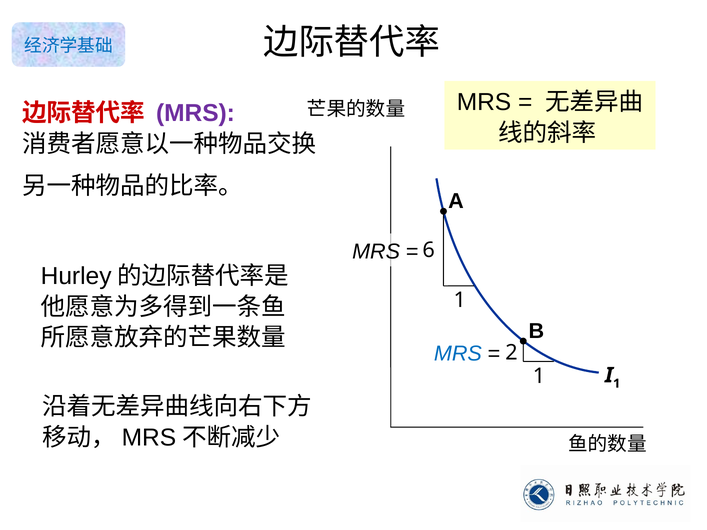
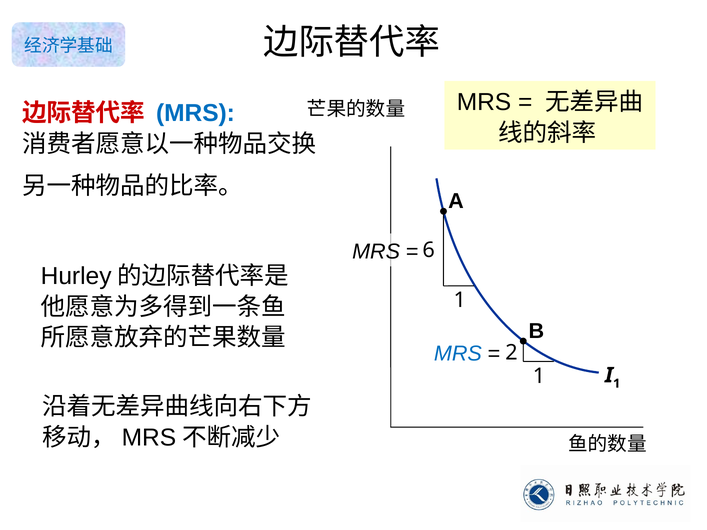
MRS colour: purple -> blue (195, 113)
